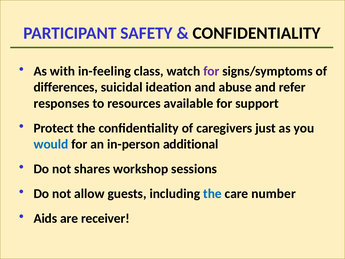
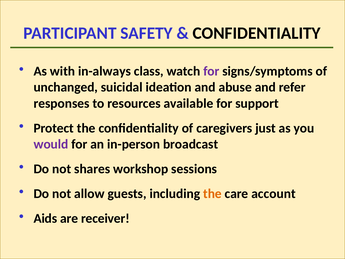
in-feeling: in-feeling -> in-always (105, 71)
differences: differences -> unchanged (66, 87)
would colour: blue -> purple (51, 144)
additional: additional -> broadcast (191, 144)
the colour: blue -> orange (212, 194)
number: number -> account (274, 194)
